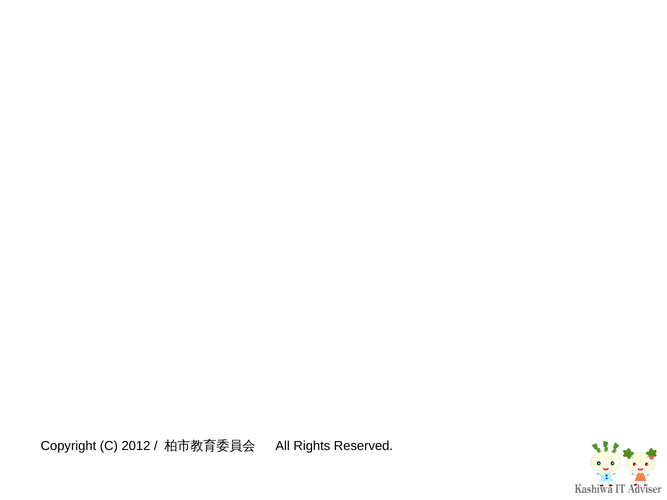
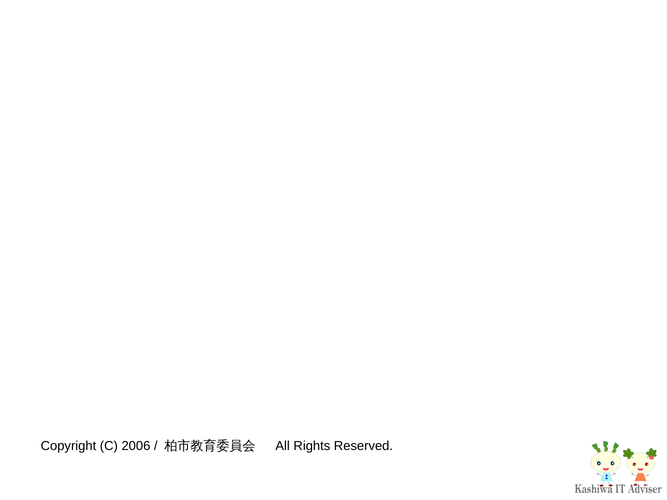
2012: 2012 -> 2006 (136, 446)
